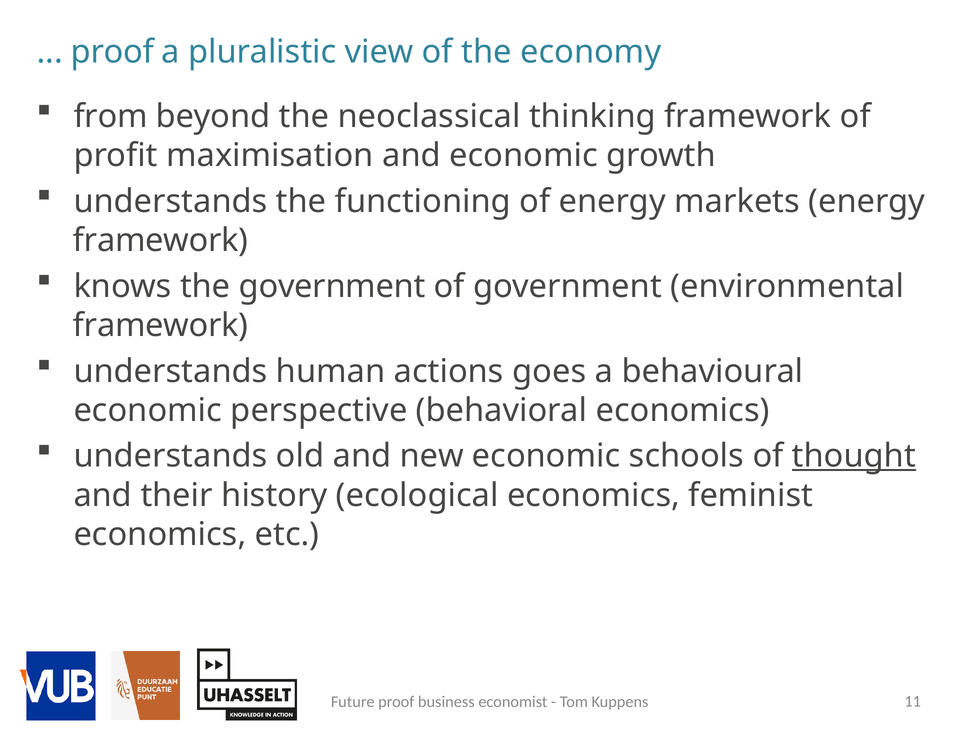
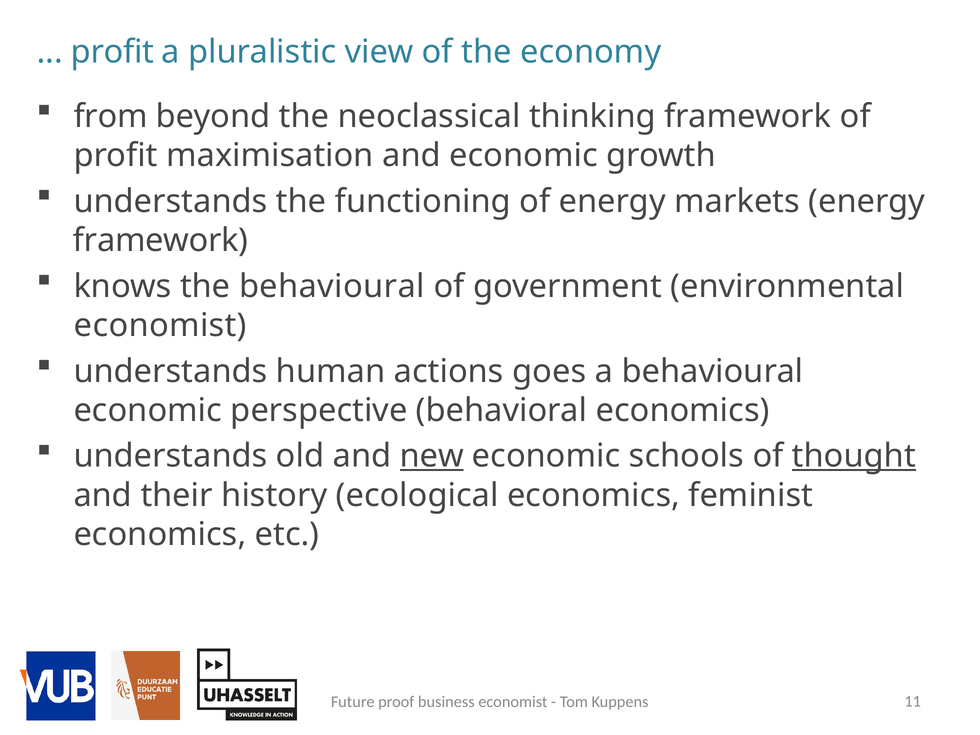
proof: proof -> profit (112, 52)
the government: government -> behavioural (332, 286)
framework: framework -> economist (160, 326)
new underline: none -> present (432, 456)
